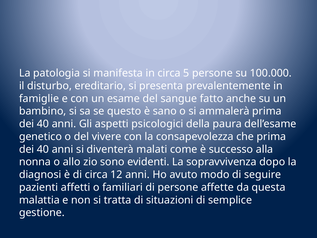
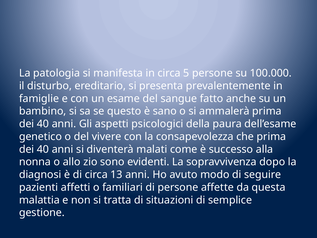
12: 12 -> 13 (116, 174)
